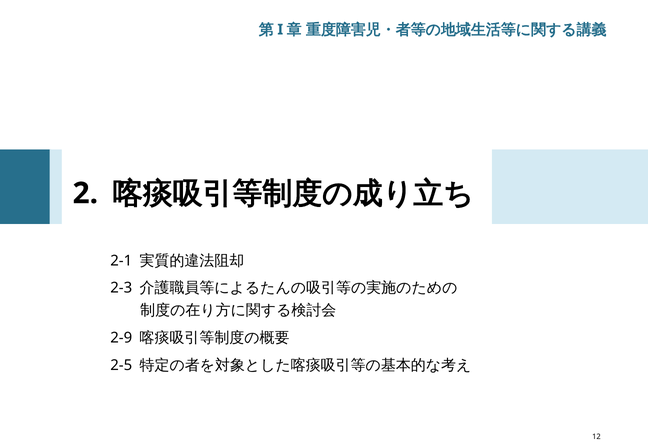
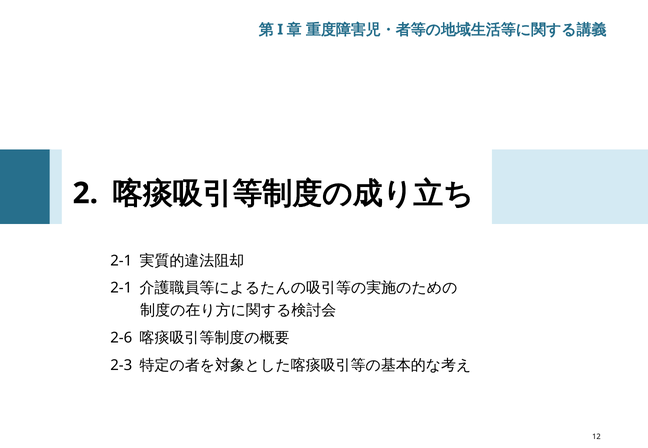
2-3: 2-3 -> 2-1 (121, 288)
2-9: 2-9 -> 2-6 (121, 338)
2-5: 2-5 -> 2-3 (121, 366)
